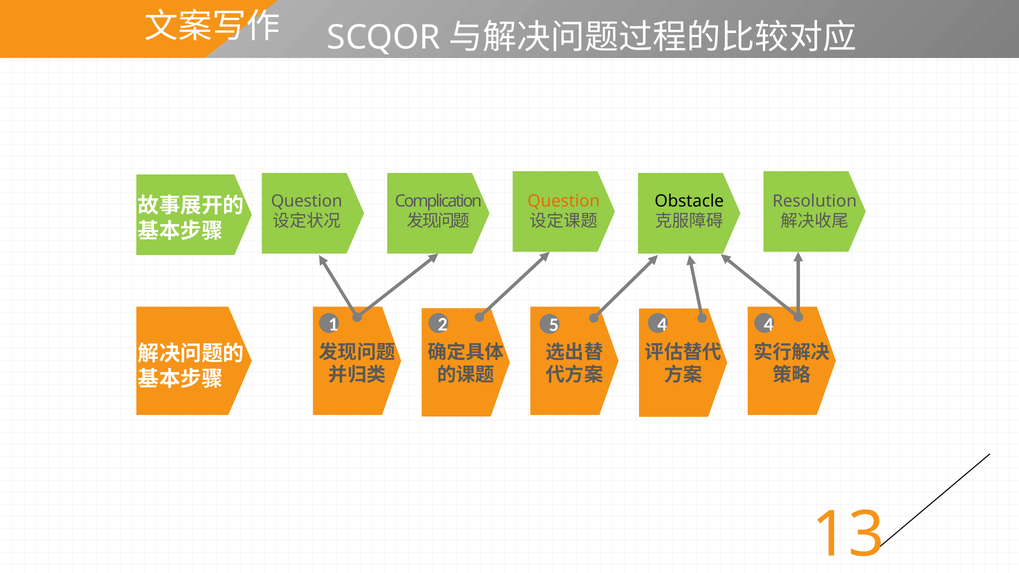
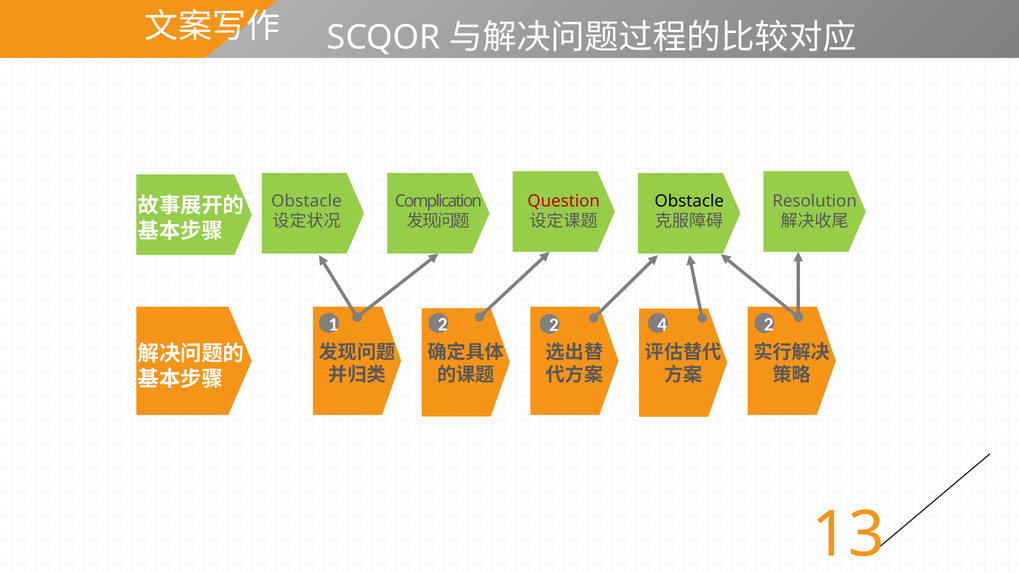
Question: Question -> Obstacle (306, 201)
Question colour: orange -> red (564, 201)
2 5: 5 -> 2 (554, 325)
4 4: 4 -> 2 (769, 324)
